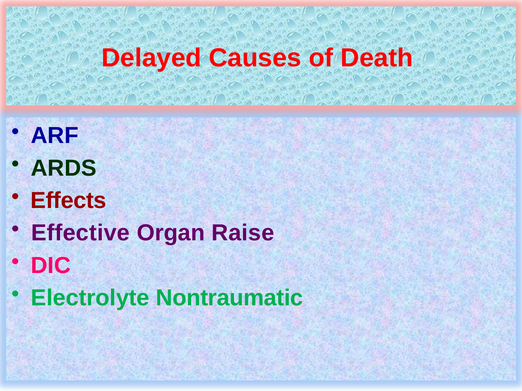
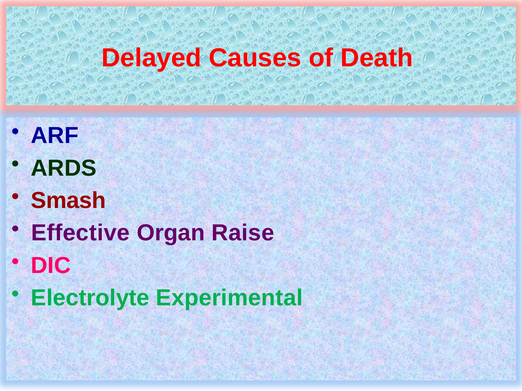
Effects: Effects -> Smash (68, 201)
Nontraumatic: Nontraumatic -> Experimental (229, 298)
